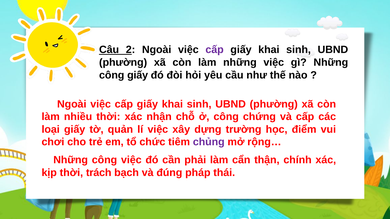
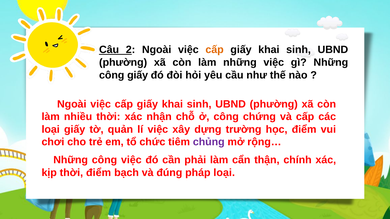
cấp colour: purple -> orange (215, 50)
thời trách: trách -> điểm (99, 173)
pháp thái: thái -> loại (224, 173)
